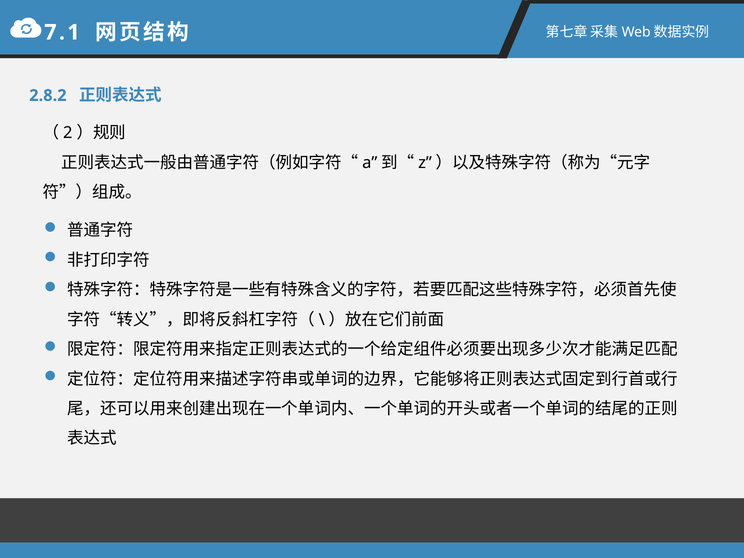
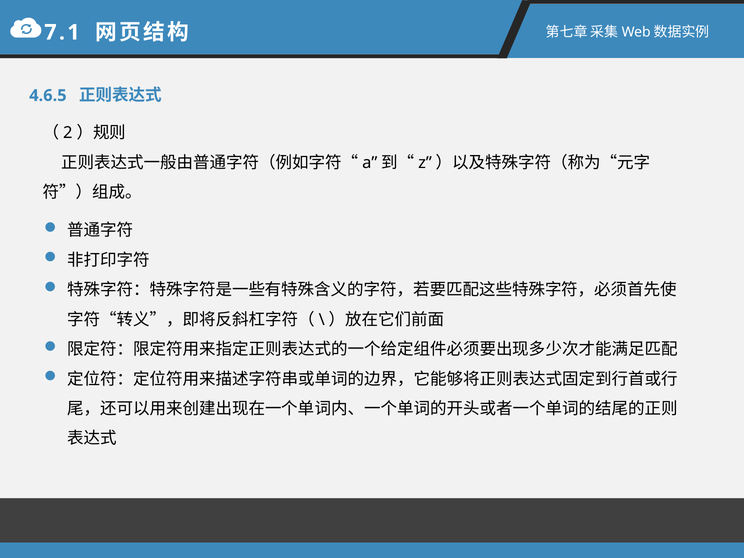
2.8.2: 2.8.2 -> 4.6.5 (48, 96)
